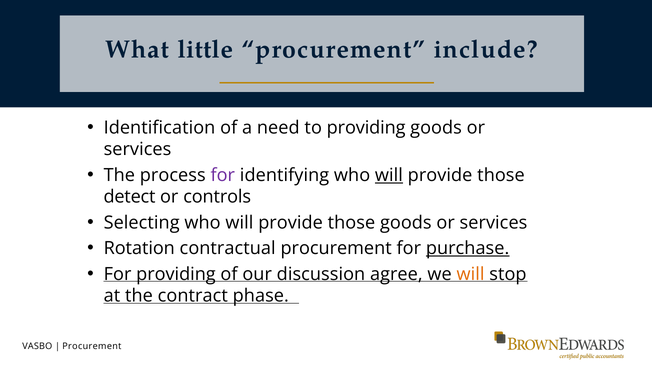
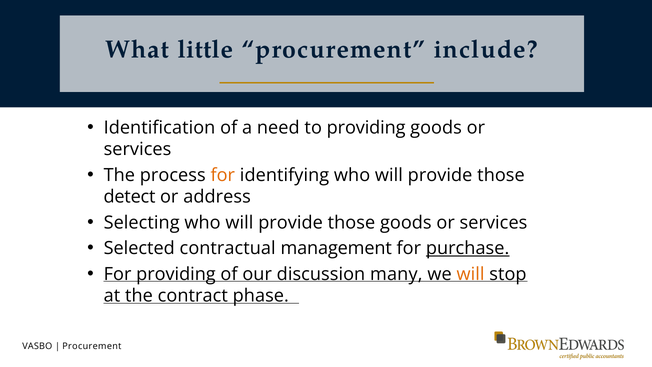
for colour: purple -> orange (223, 175)
will underline: present -> none (389, 175)
controls: controls -> address (217, 197)
Rotation: Rotation -> Selected (139, 248)
contractual procurement: procurement -> management (336, 248)
agree: agree -> many (396, 274)
